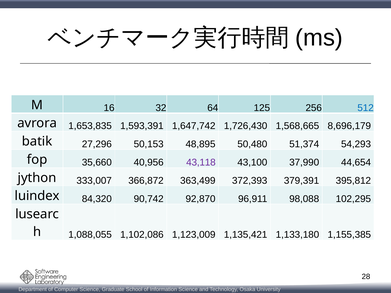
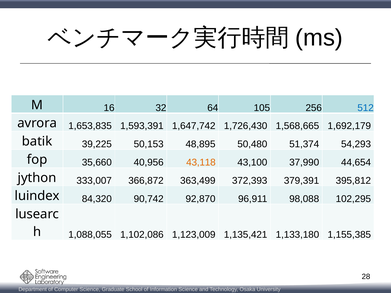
125: 125 -> 105 (262, 108)
8,696,179: 8,696,179 -> 1,692,179 (349, 126)
27,296: 27,296 -> 39,225 (97, 144)
43,118 colour: purple -> orange (201, 163)
